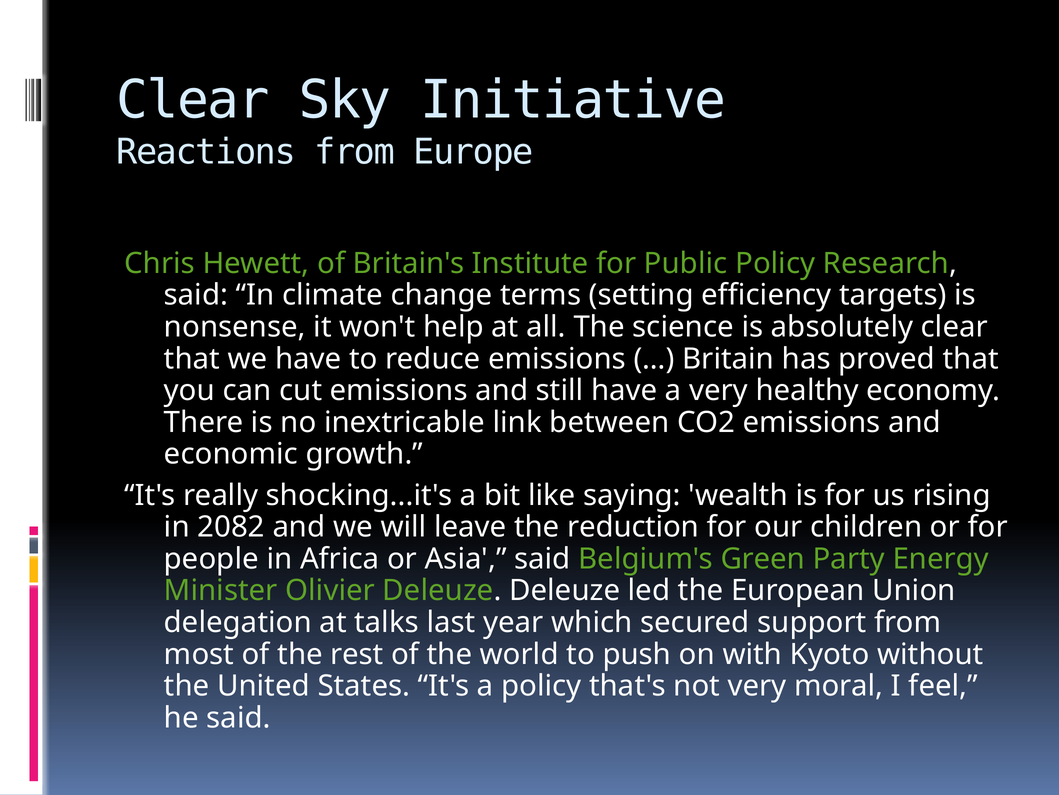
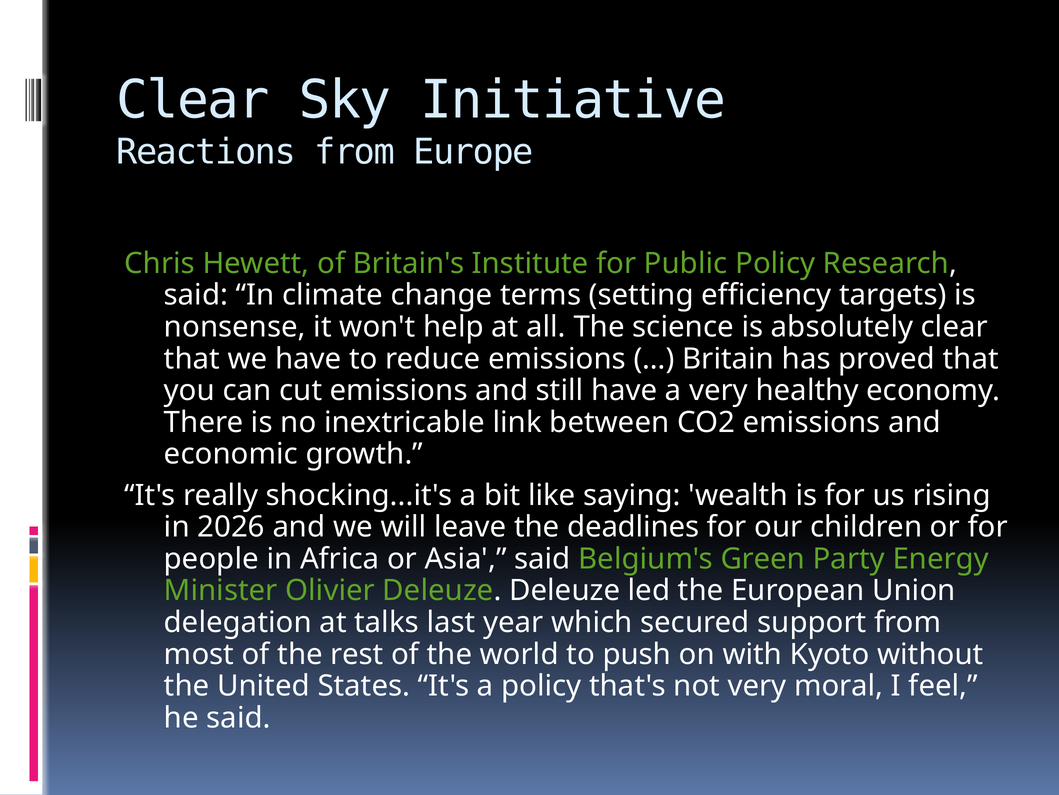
2082: 2082 -> 2026 (231, 527)
reduction: reduction -> deadlines (633, 527)
